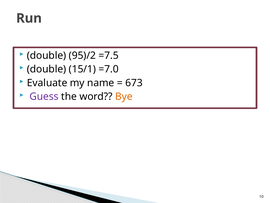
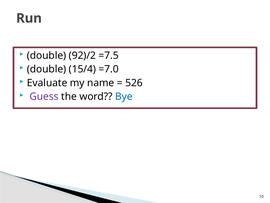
95)/2: 95)/2 -> 92)/2 (82, 55)
15/1: 15/1 -> 15/4 (82, 69)
673: 673 -> 526 (134, 83)
Bye colour: orange -> blue (124, 96)
